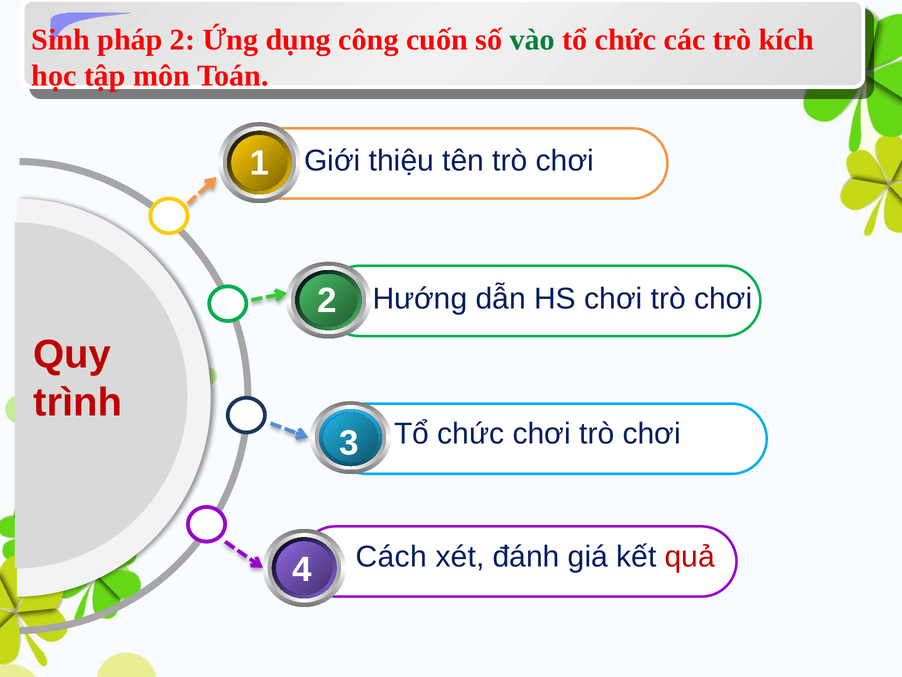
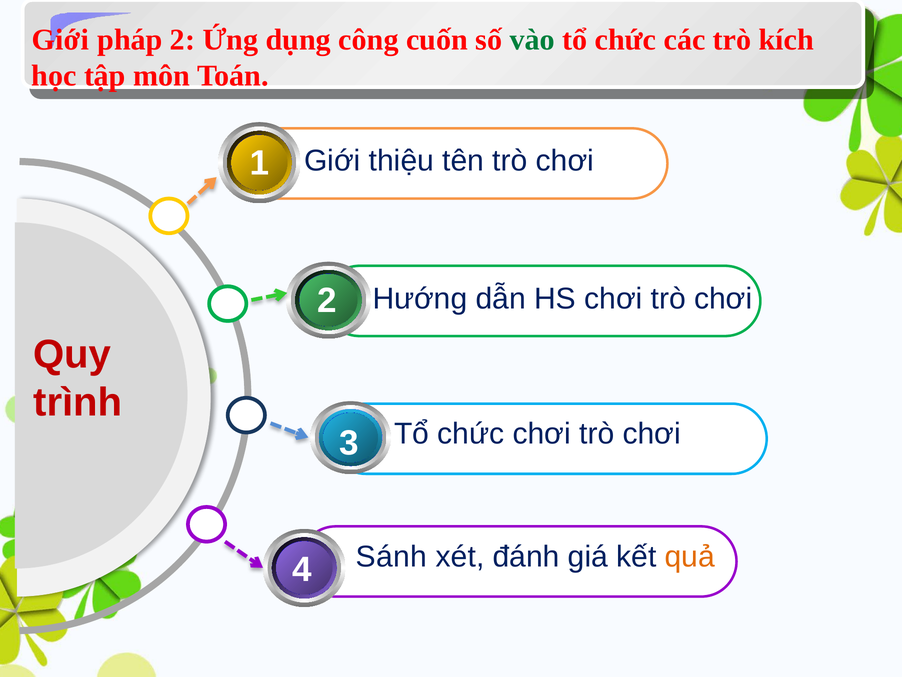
Sinh: Sinh -> Giới (60, 40)
Cách: Cách -> Sánh (392, 556)
quả colour: red -> orange (690, 556)
